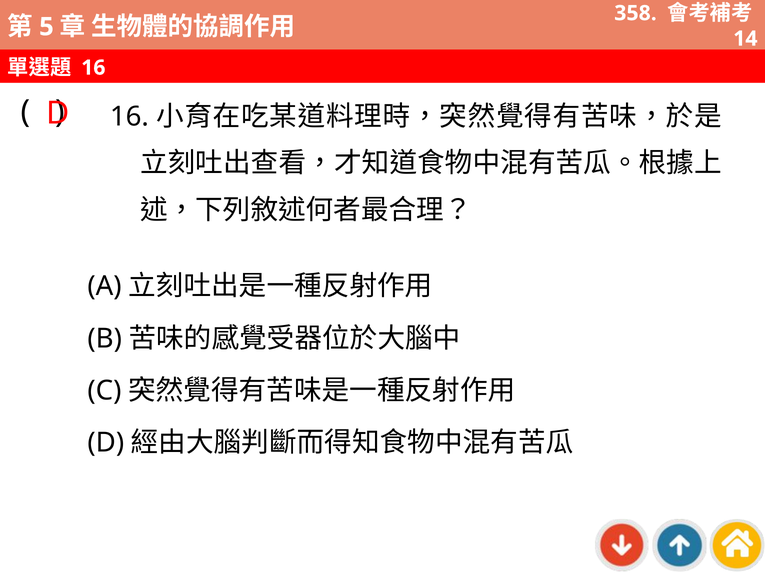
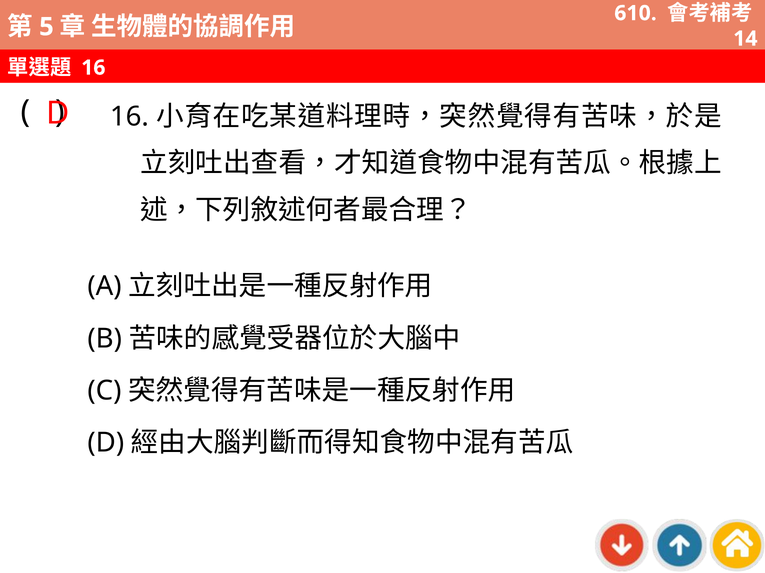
358: 358 -> 610 (636, 13)
